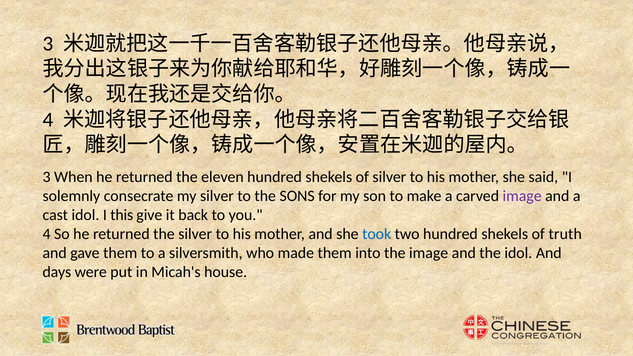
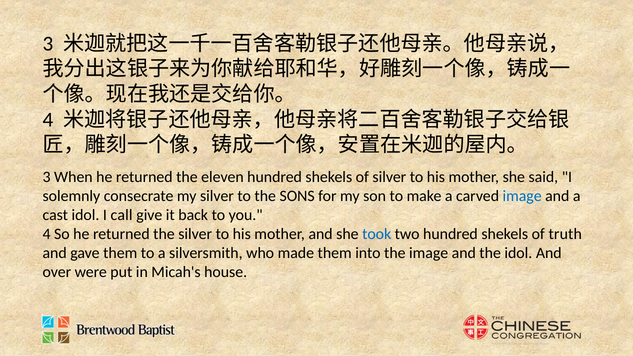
image colour: purple -> blue (522, 196)
this: this -> call (122, 215)
days: days -> over (57, 272)
